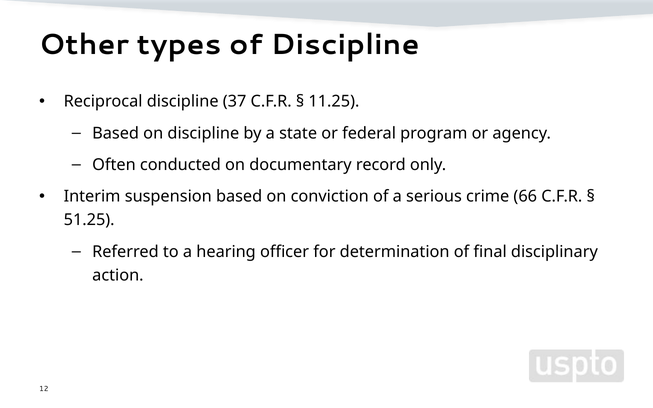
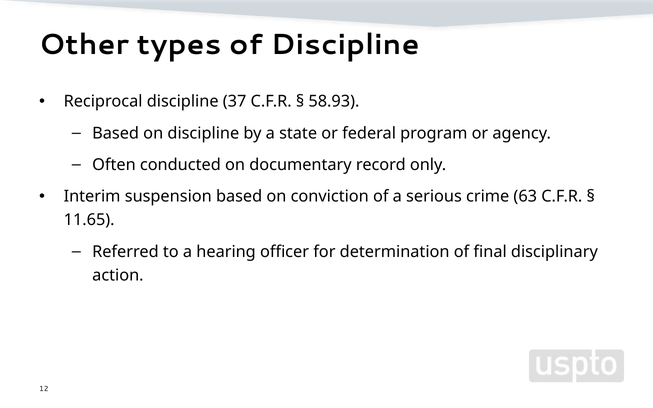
11.25: 11.25 -> 58.93 (334, 102)
66: 66 -> 63 (525, 197)
51.25: 51.25 -> 11.65 (89, 220)
